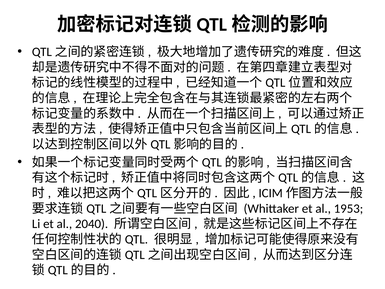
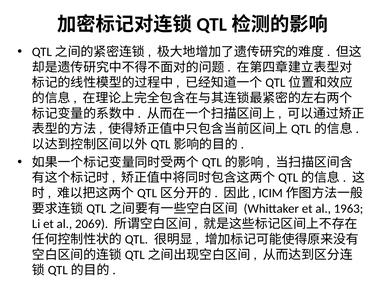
1953: 1953 -> 1963 (348, 208)
2040: 2040 -> 2069 (92, 224)
